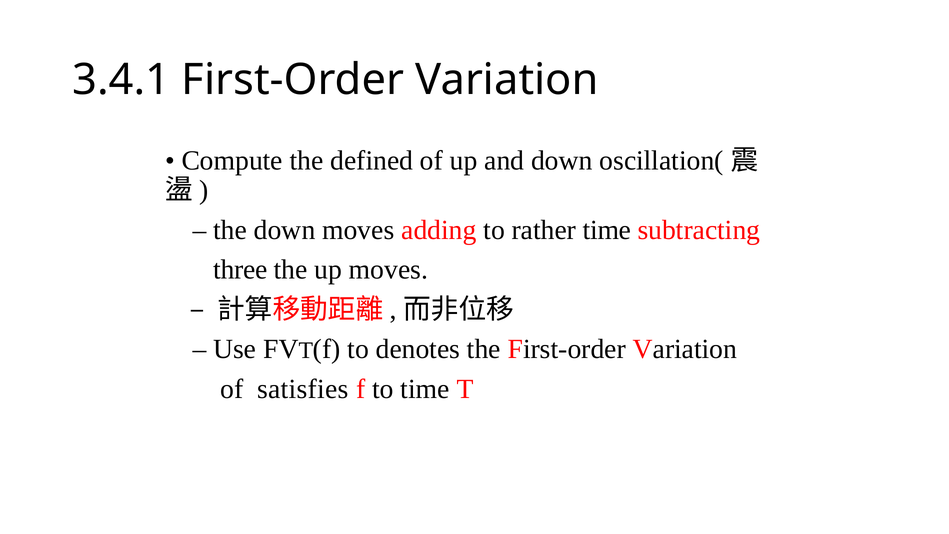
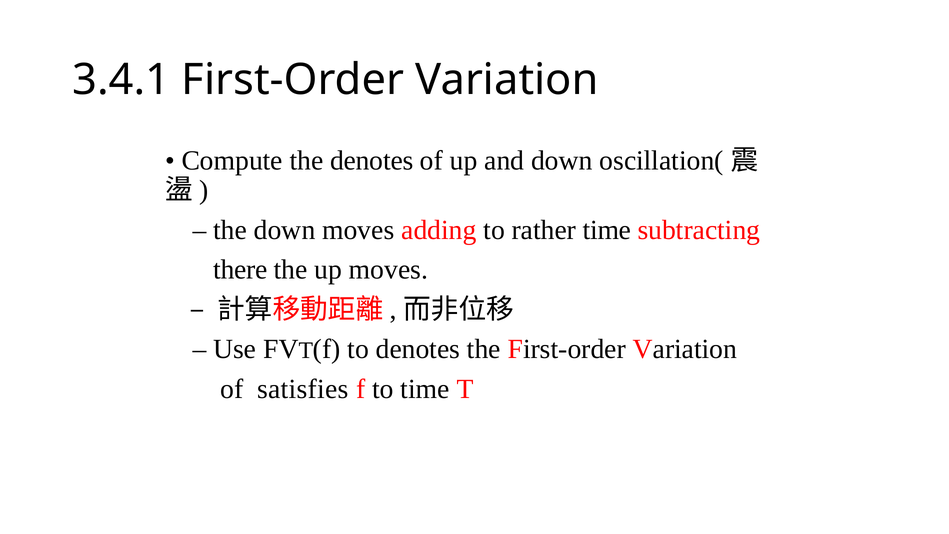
the defined: defined -> denotes (372, 160)
three: three -> there (240, 270)
